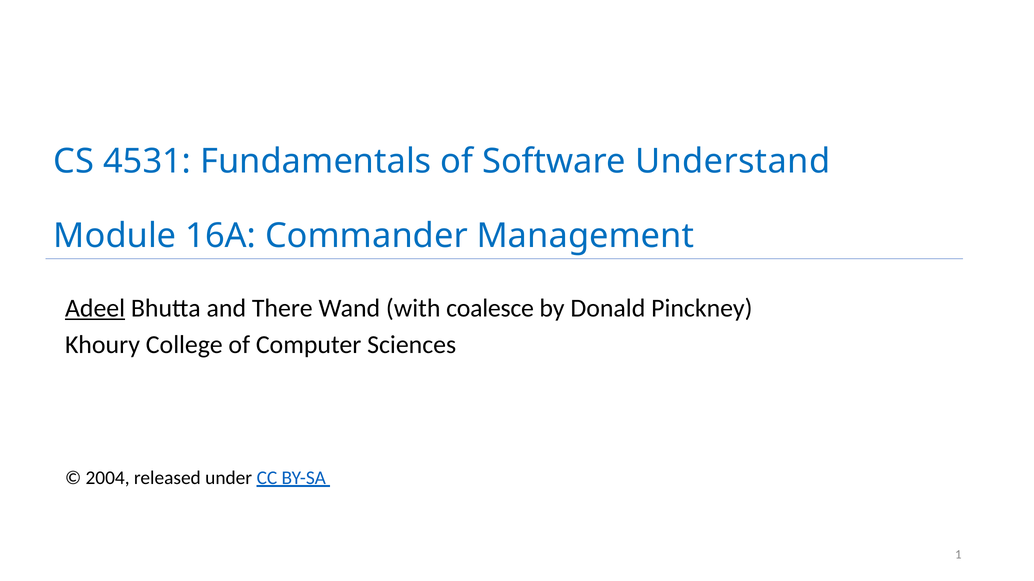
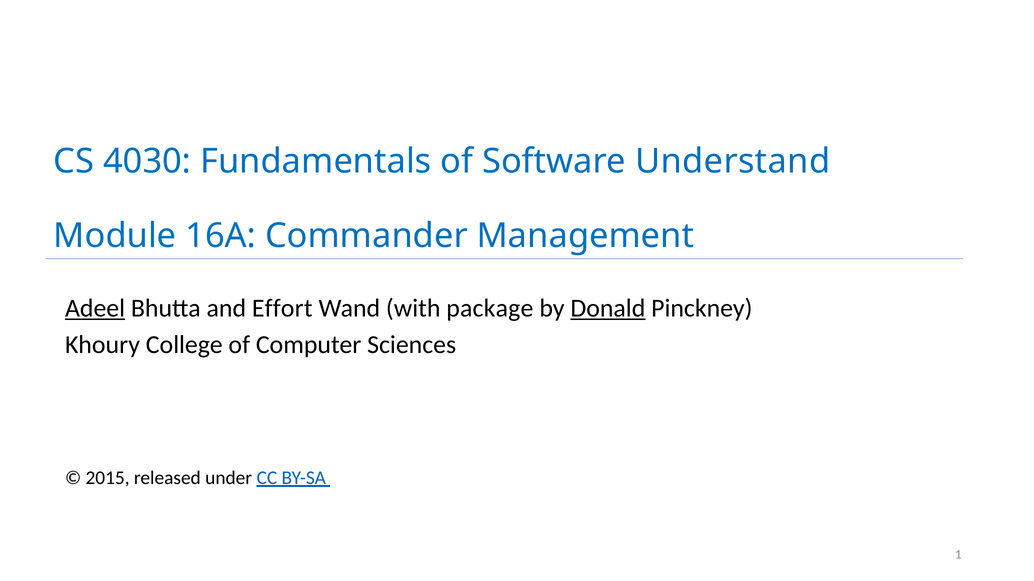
4531: 4531 -> 4030 (147, 162)
There: There -> Effort (282, 309)
coalesce: coalesce -> package (490, 309)
Donald underline: none -> present (608, 309)
2004: 2004 -> 2015 (108, 478)
